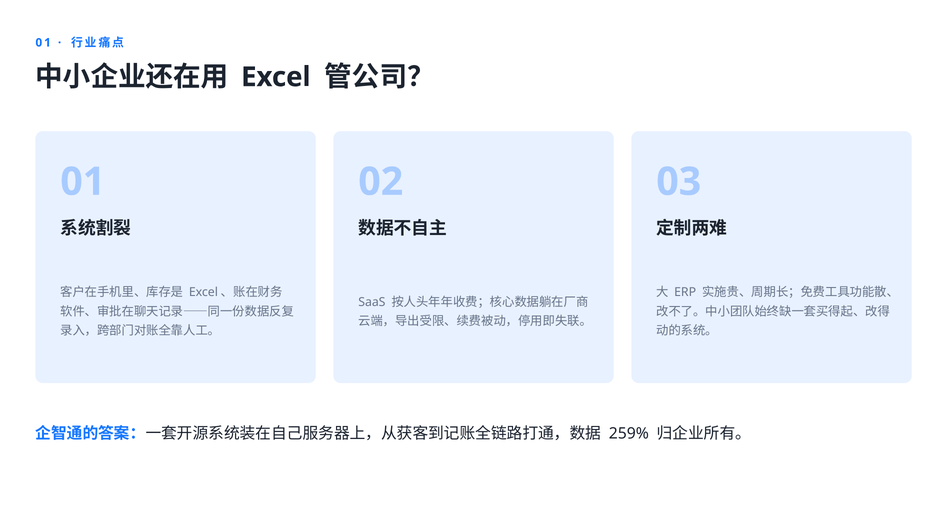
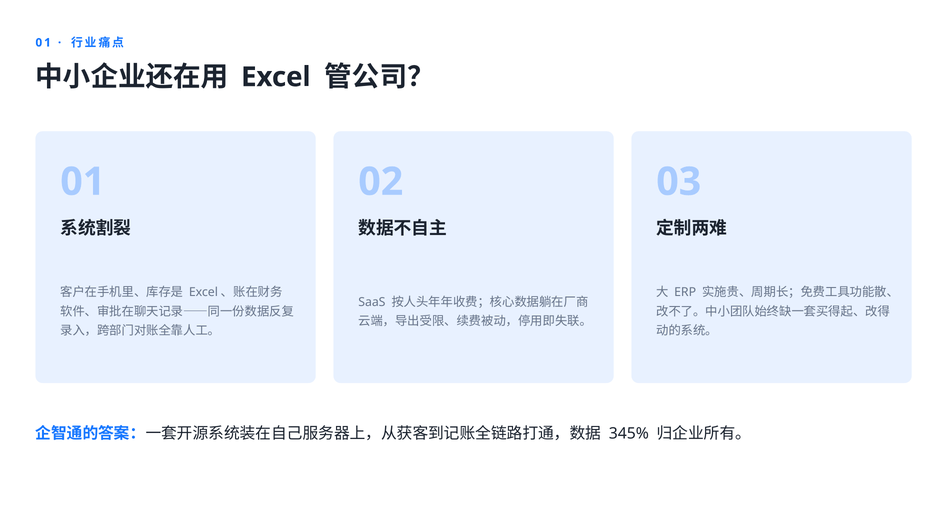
259%: 259% -> 345% (629, 434)
